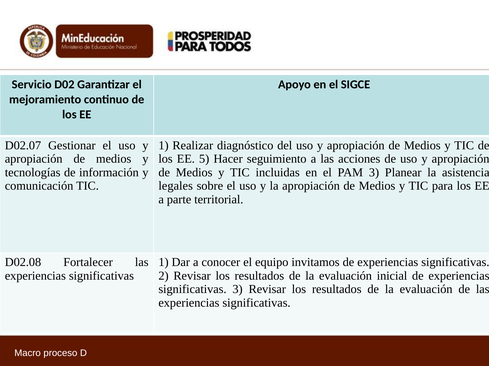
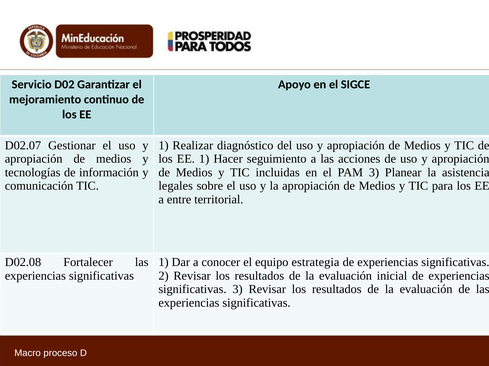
EE 5: 5 -> 1 (204, 159)
parte: parte -> entre (179, 200)
invitamos: invitamos -> estrategia (315, 263)
